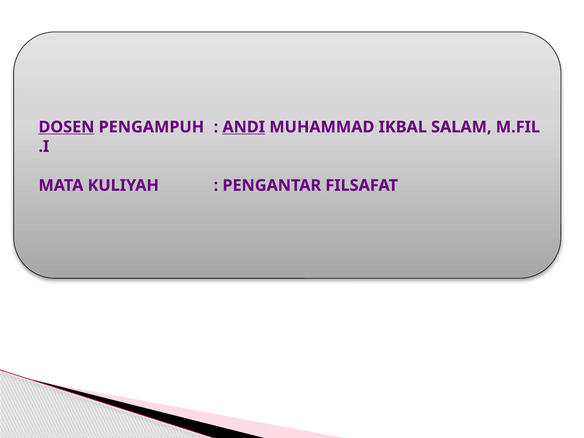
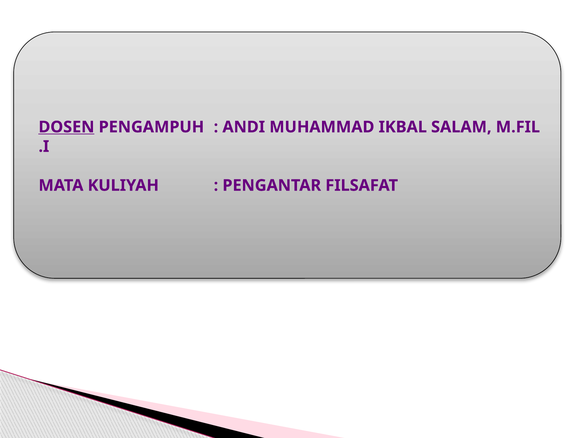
ANDI underline: present -> none (244, 127)
